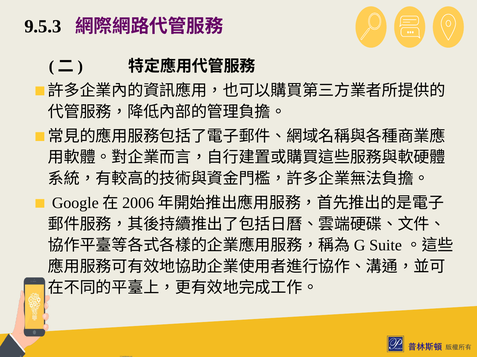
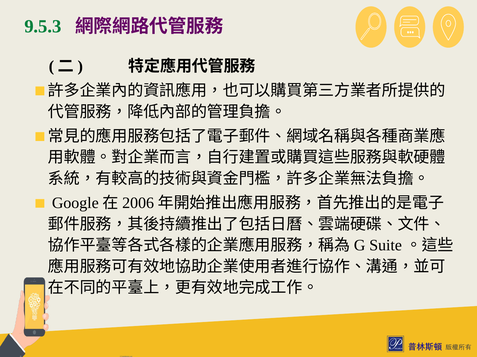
9.5.3 colour: black -> green (43, 26)
